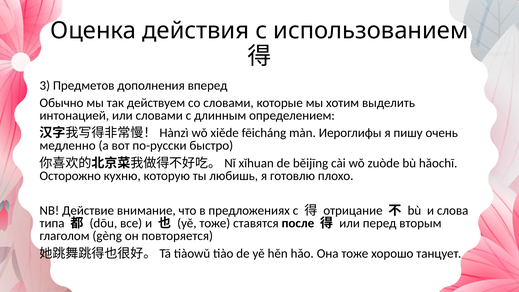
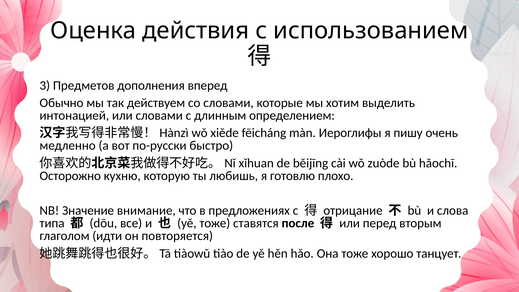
Действие: Действие -> Значение (88, 211)
gèng: gèng -> идти (107, 236)
